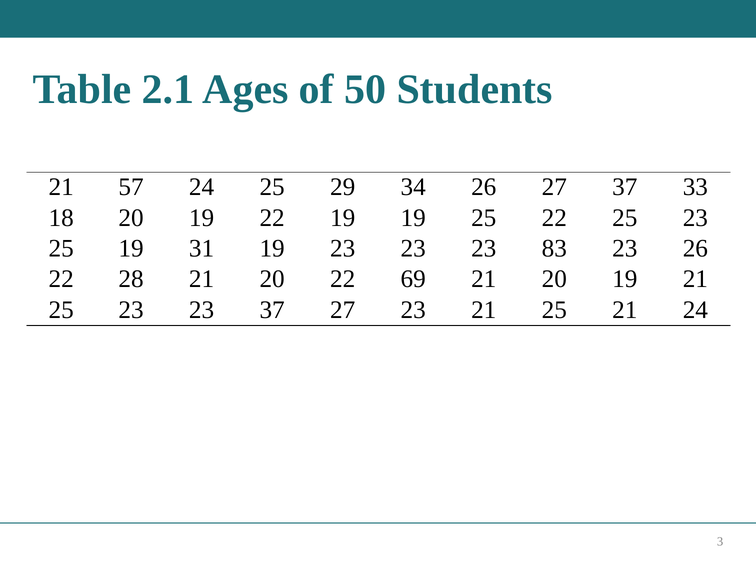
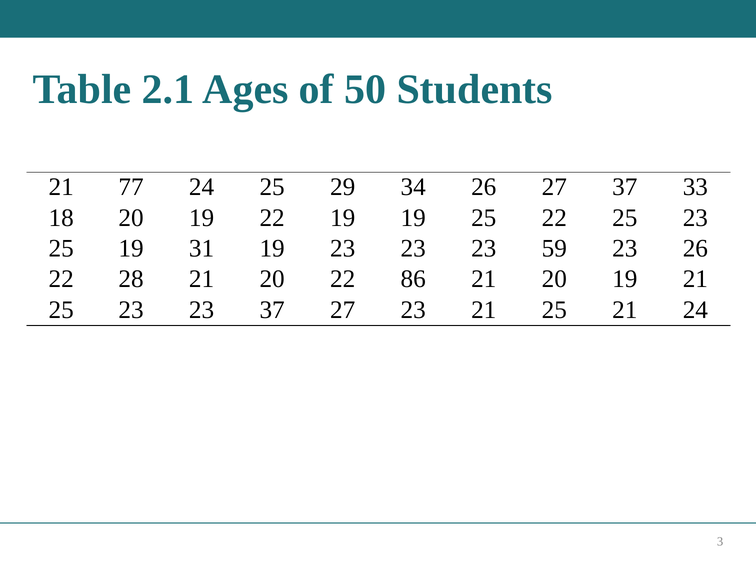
57: 57 -> 77 (131, 187)
83: 83 -> 59 (554, 248)
69: 69 -> 86 (413, 279)
